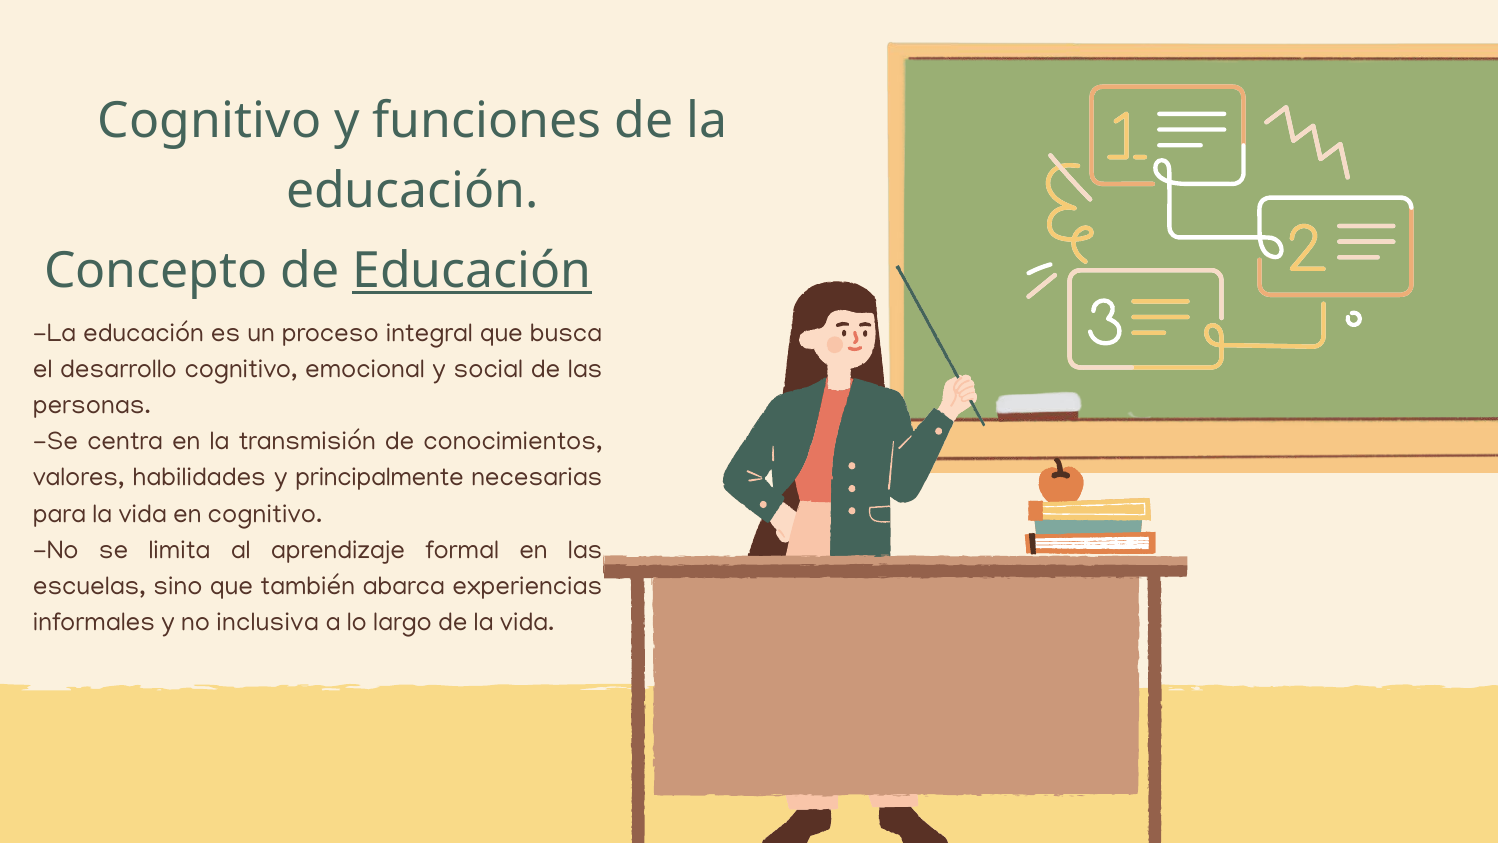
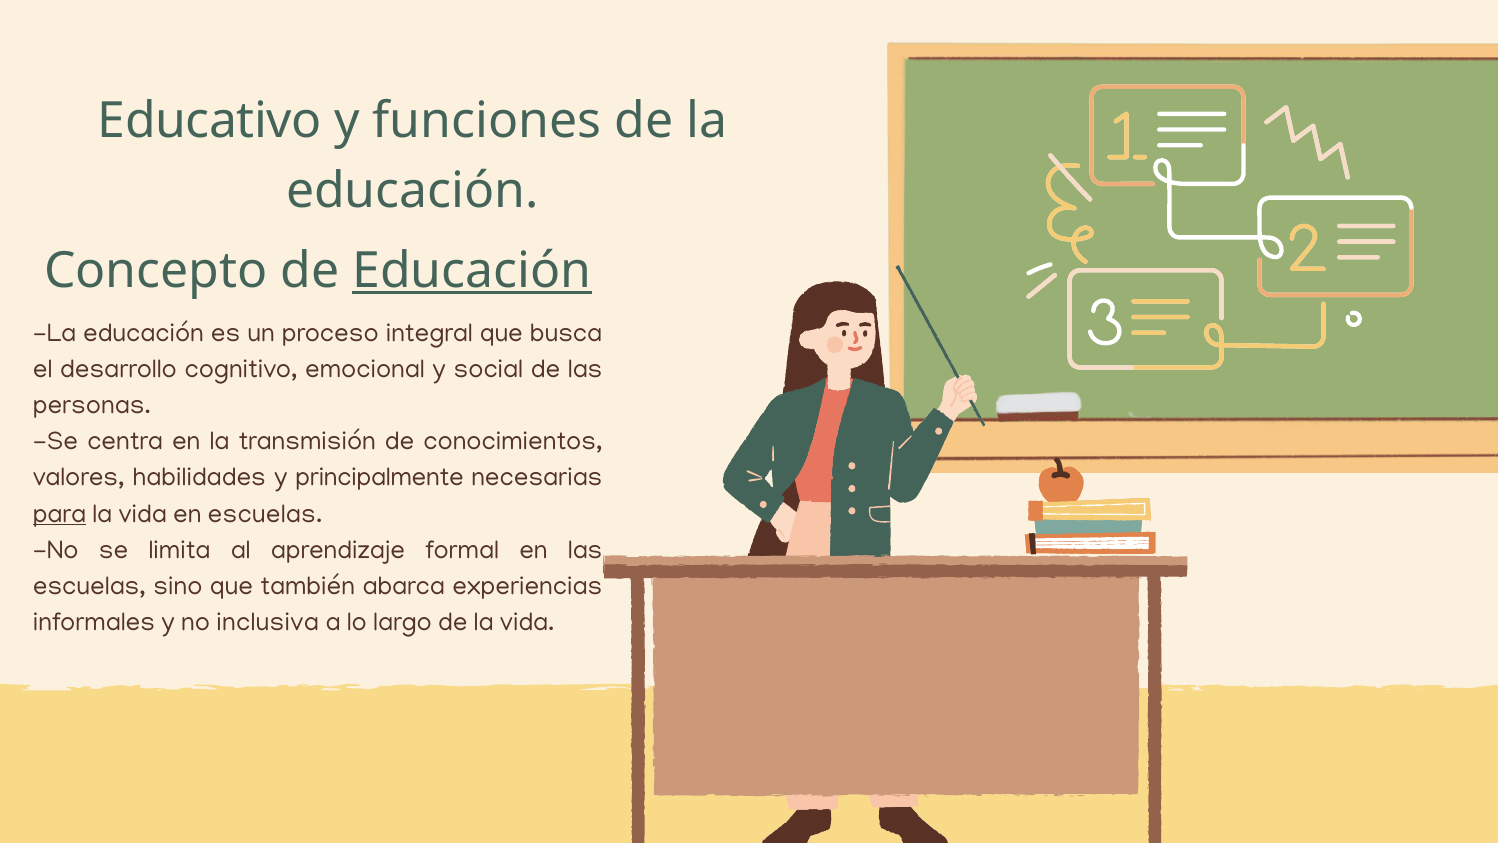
Cognitivo: Cognitivo -> Educativo (210, 121)
para underline: none -> present (60, 513)
en cognitivo: cognitivo -> escuelas (265, 513)
